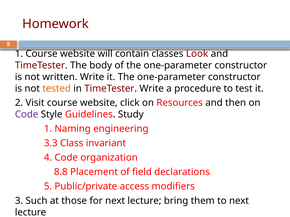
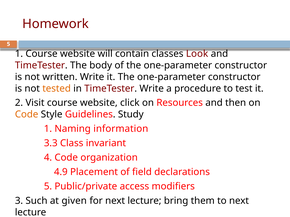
Code colour: purple -> orange (27, 115)
engineering: engineering -> information (121, 129)
8.8: 8.8 -> 4.9 (61, 172)
those: those -> given (74, 201)
